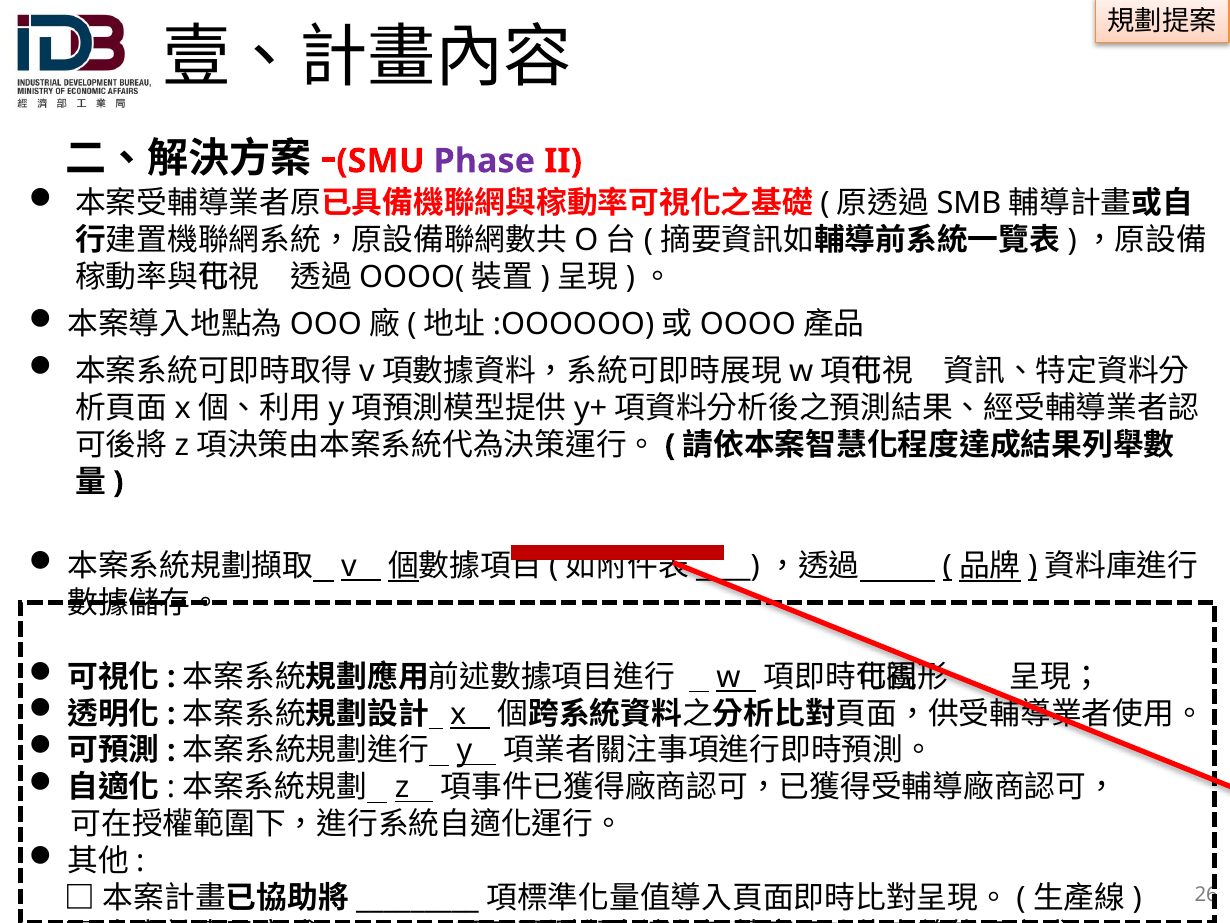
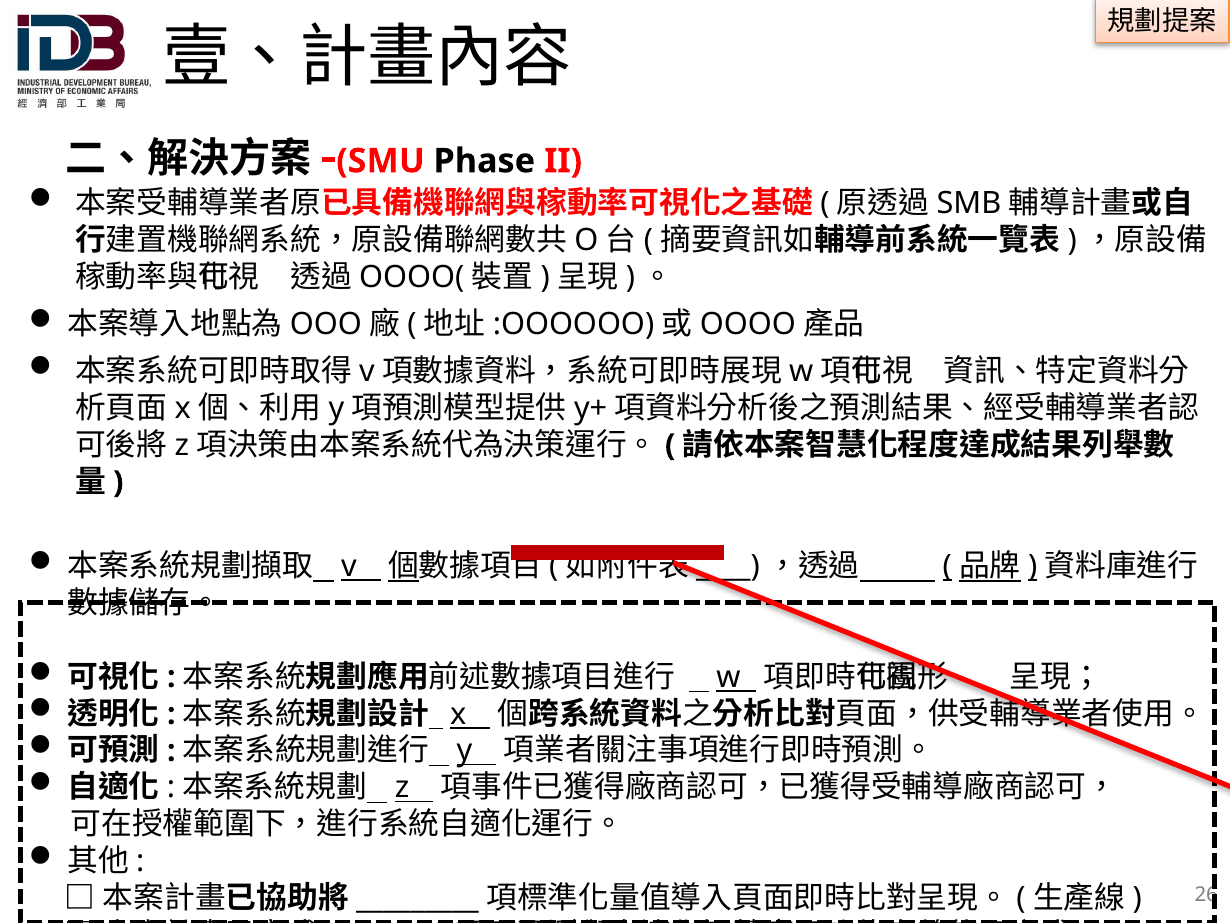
Phase colour: purple -> black (484, 161)
